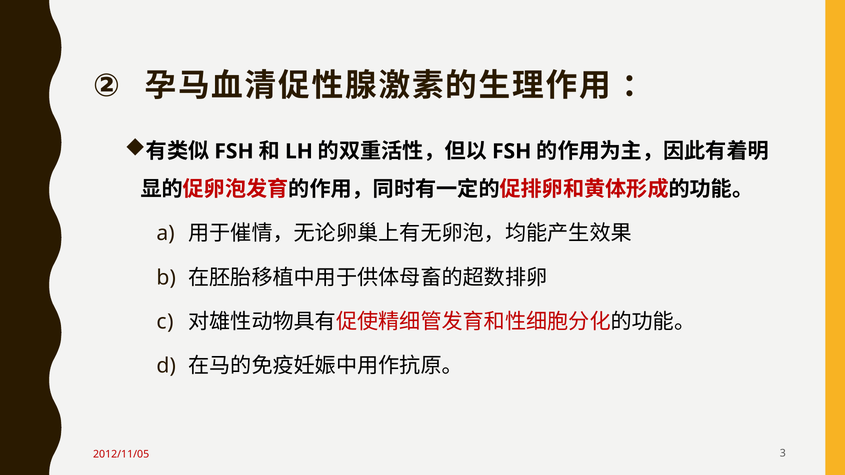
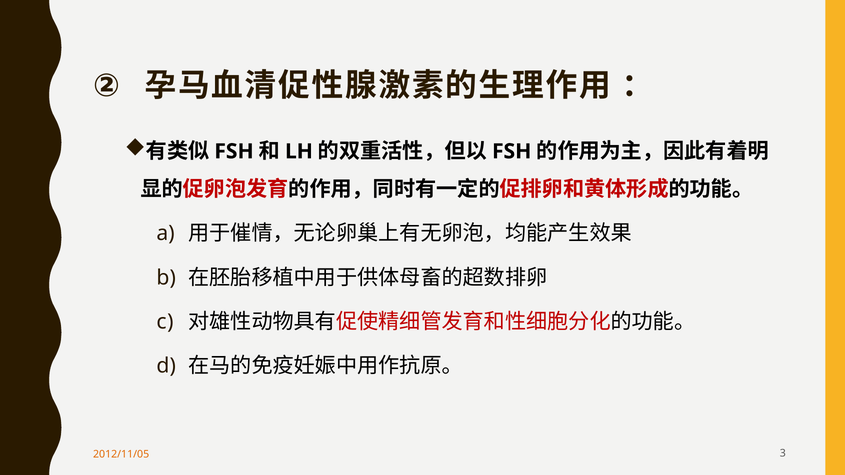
2012/11/05 colour: red -> orange (121, 455)
